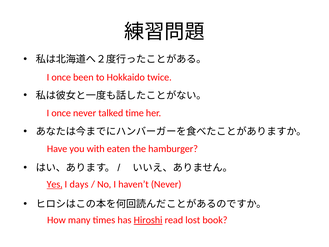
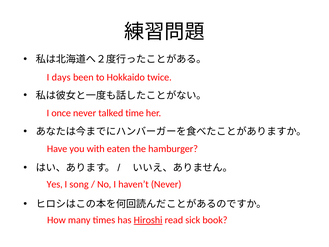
once: once -> days (61, 77)
Yes underline: present -> none (55, 184)
days: days -> song (79, 184)
lost: lost -> sick (193, 220)
